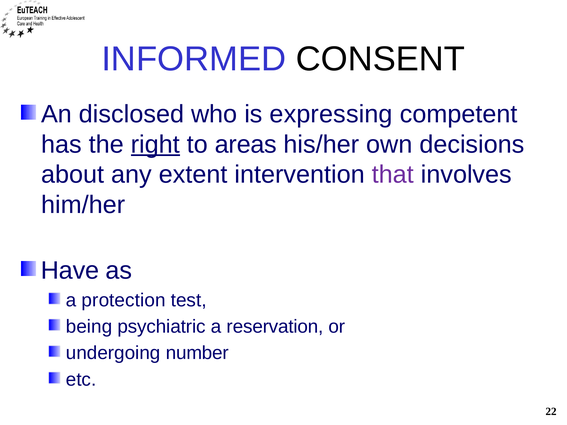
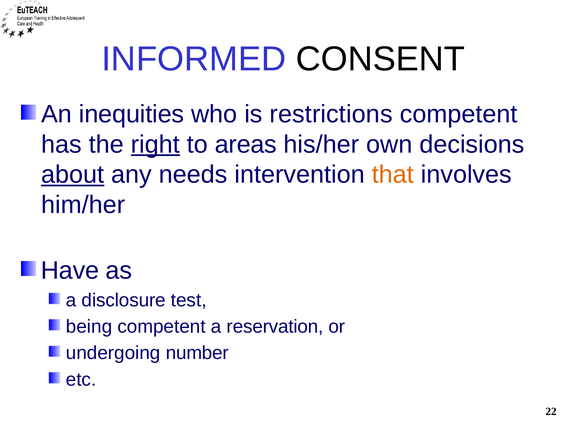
disclosed: disclosed -> inequities (132, 114)
expressing: expressing -> restrictions (331, 114)
about underline: none -> present (73, 175)
extent: extent -> needs (193, 175)
that colour: purple -> orange (393, 175)
protection: protection -> disclosure (124, 300)
being psychiatric: psychiatric -> competent (161, 327)
